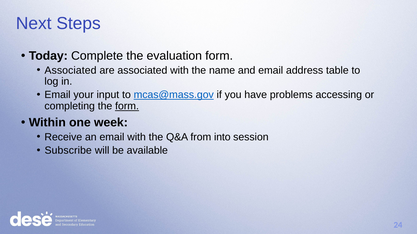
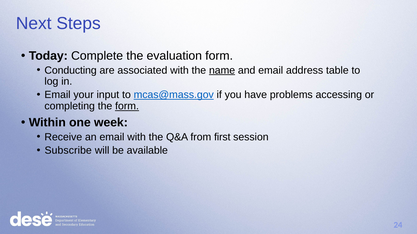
Associated: Associated -> Conducting (71, 70)
name underline: none -> present (222, 70)
into: into -> first (222, 137)
